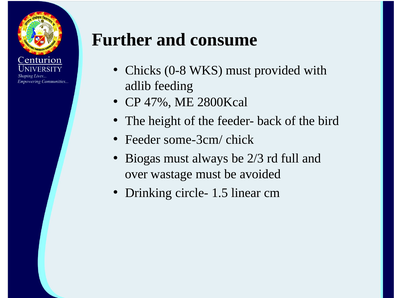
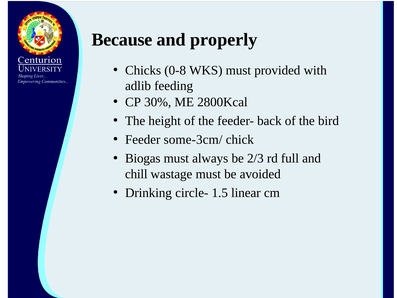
Further: Further -> Because (122, 40)
consume: consume -> properly (224, 40)
47%: 47% -> 30% (158, 102)
over: over -> chill (136, 174)
